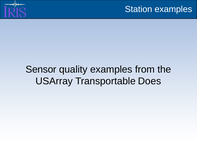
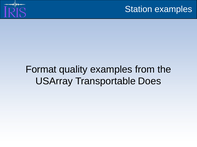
Sensor: Sensor -> Format (41, 70)
